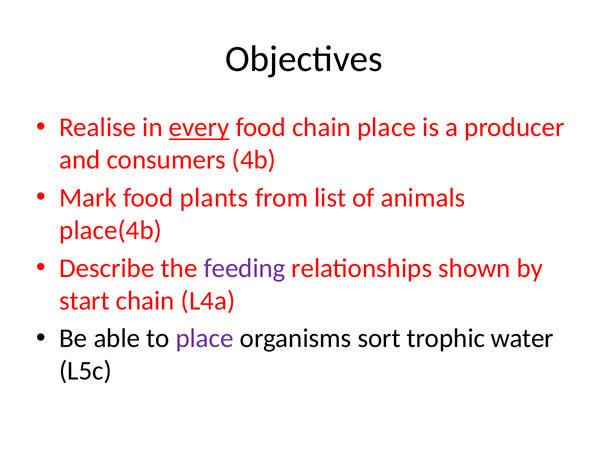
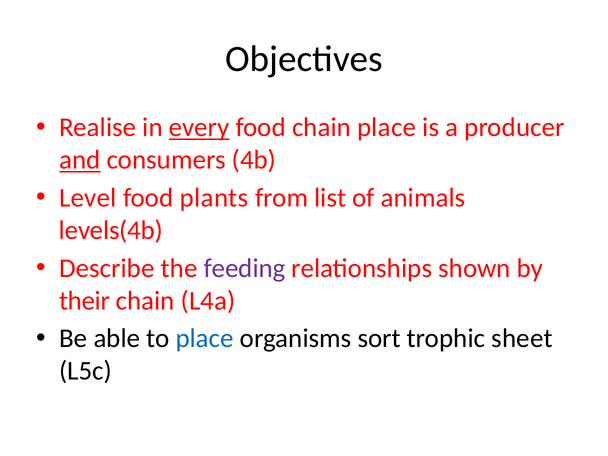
and underline: none -> present (80, 160)
Mark: Mark -> Level (88, 198)
place(4b: place(4b -> levels(4b (111, 230)
start: start -> their (85, 301)
place colour: purple -> blue (205, 339)
water: water -> sheet (522, 339)
